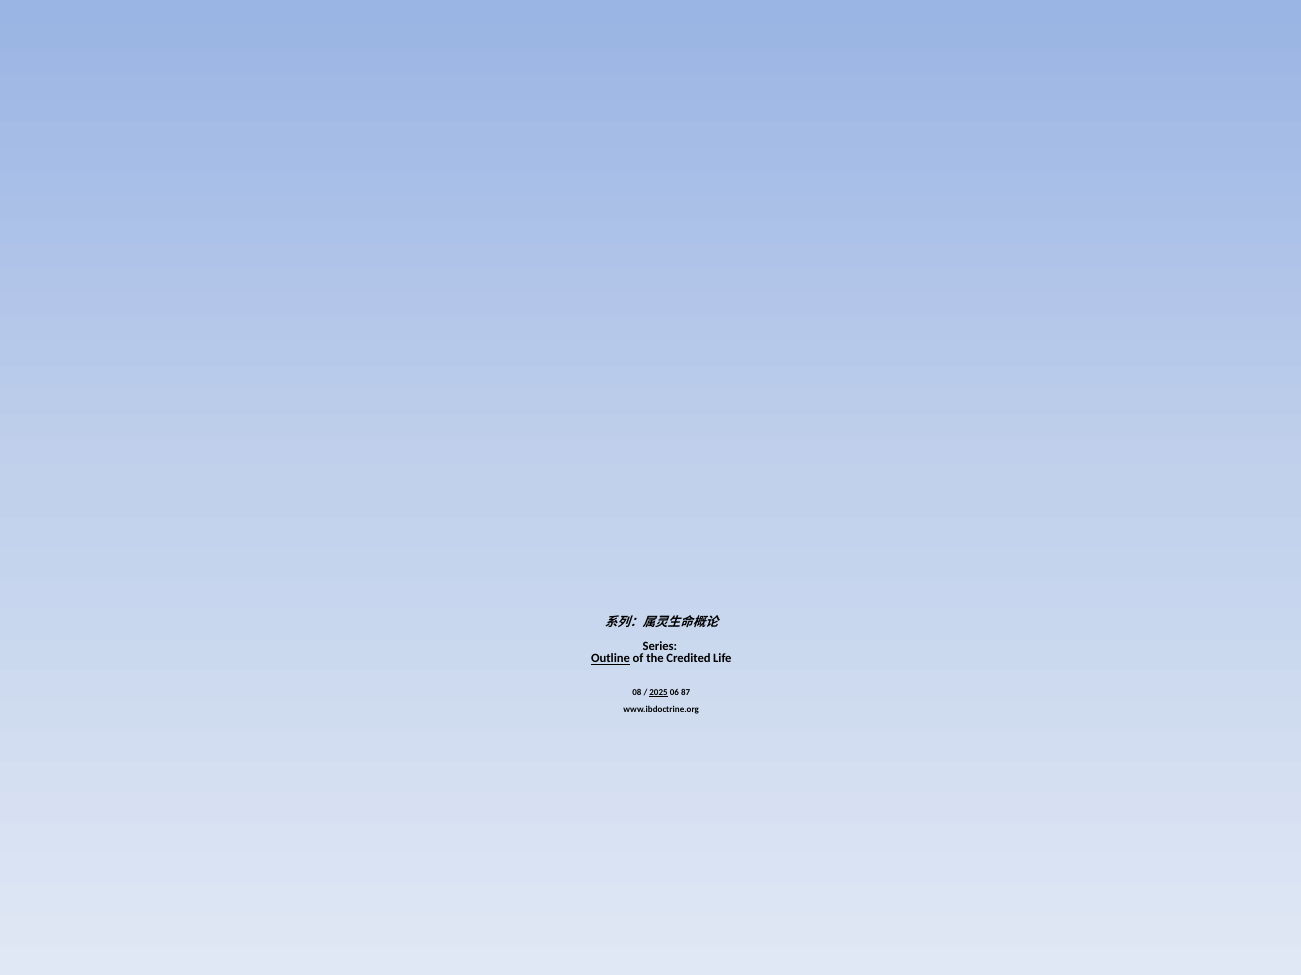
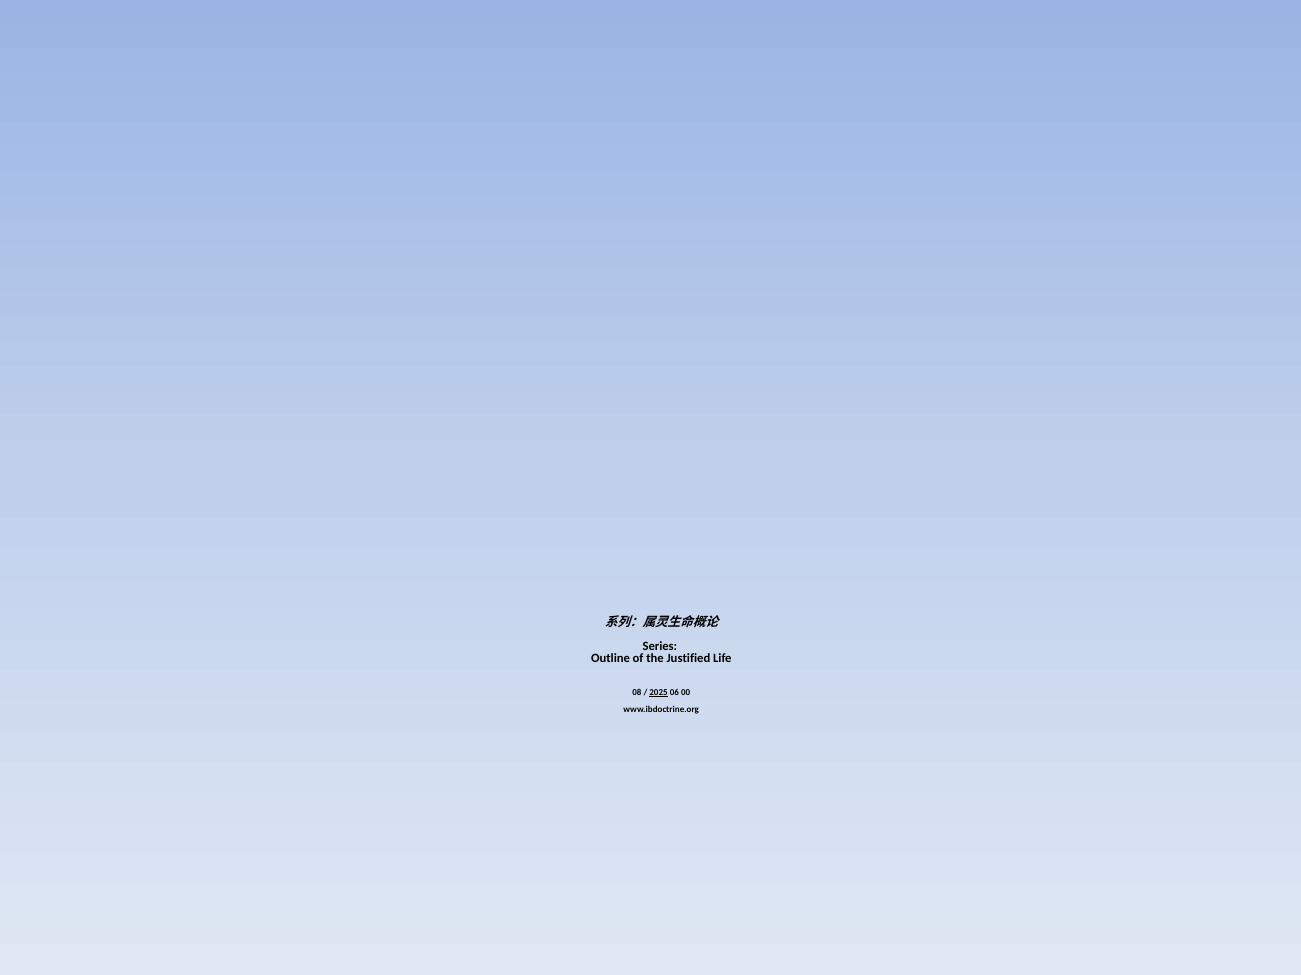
Outline underline: present -> none (611, 659)
Credited: Credited -> Justified (688, 659)
87: 87 -> 00 (686, 693)
